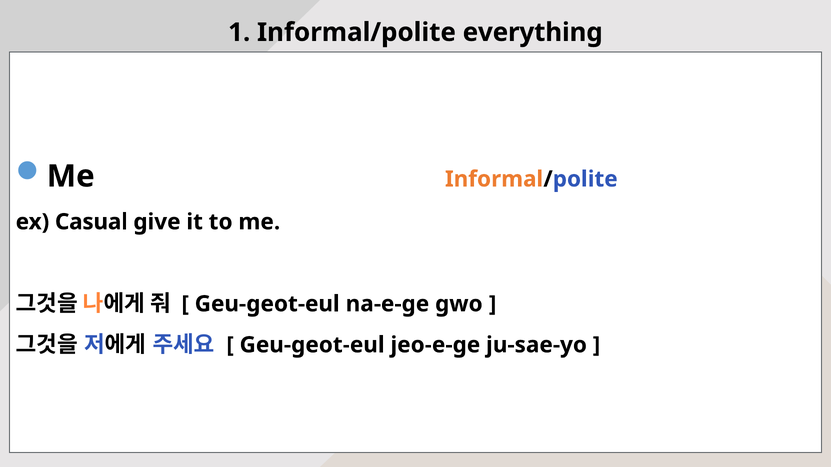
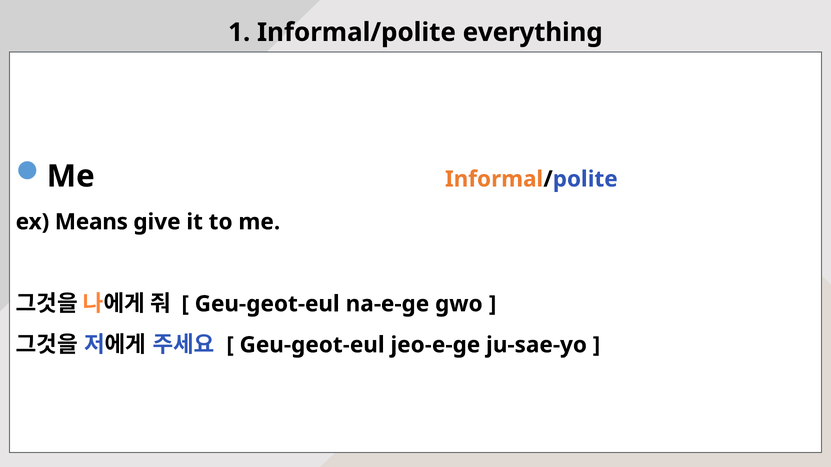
Casual: Casual -> Means (91, 222)
